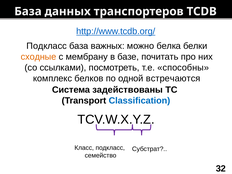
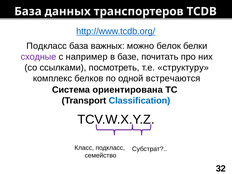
белка: белка -> белок (169, 46)
сходные colour: orange -> purple (39, 57)
мембрану: мембрану -> например (87, 57)
способны: способны -> структуру (183, 68)
задействованы: задействованы -> ориентирована (128, 90)
